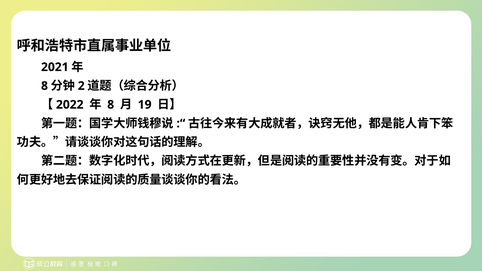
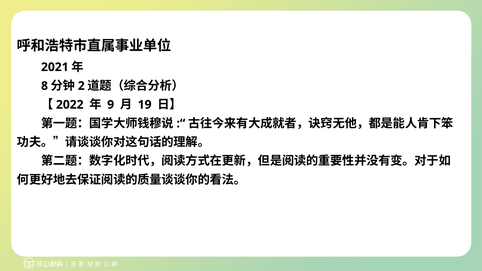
8: 8 -> 9 (111, 105)
